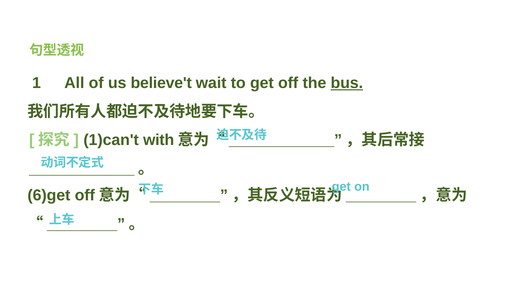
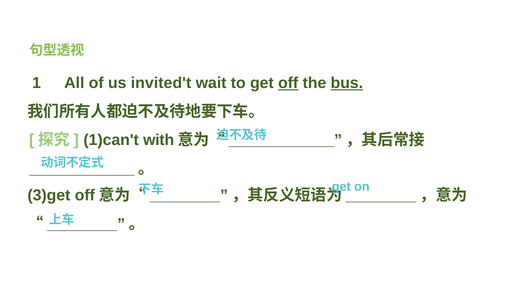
believe't: believe't -> invited't (161, 83)
off underline: none -> present (288, 83)
6)get: 6)get -> 3)get (49, 195)
